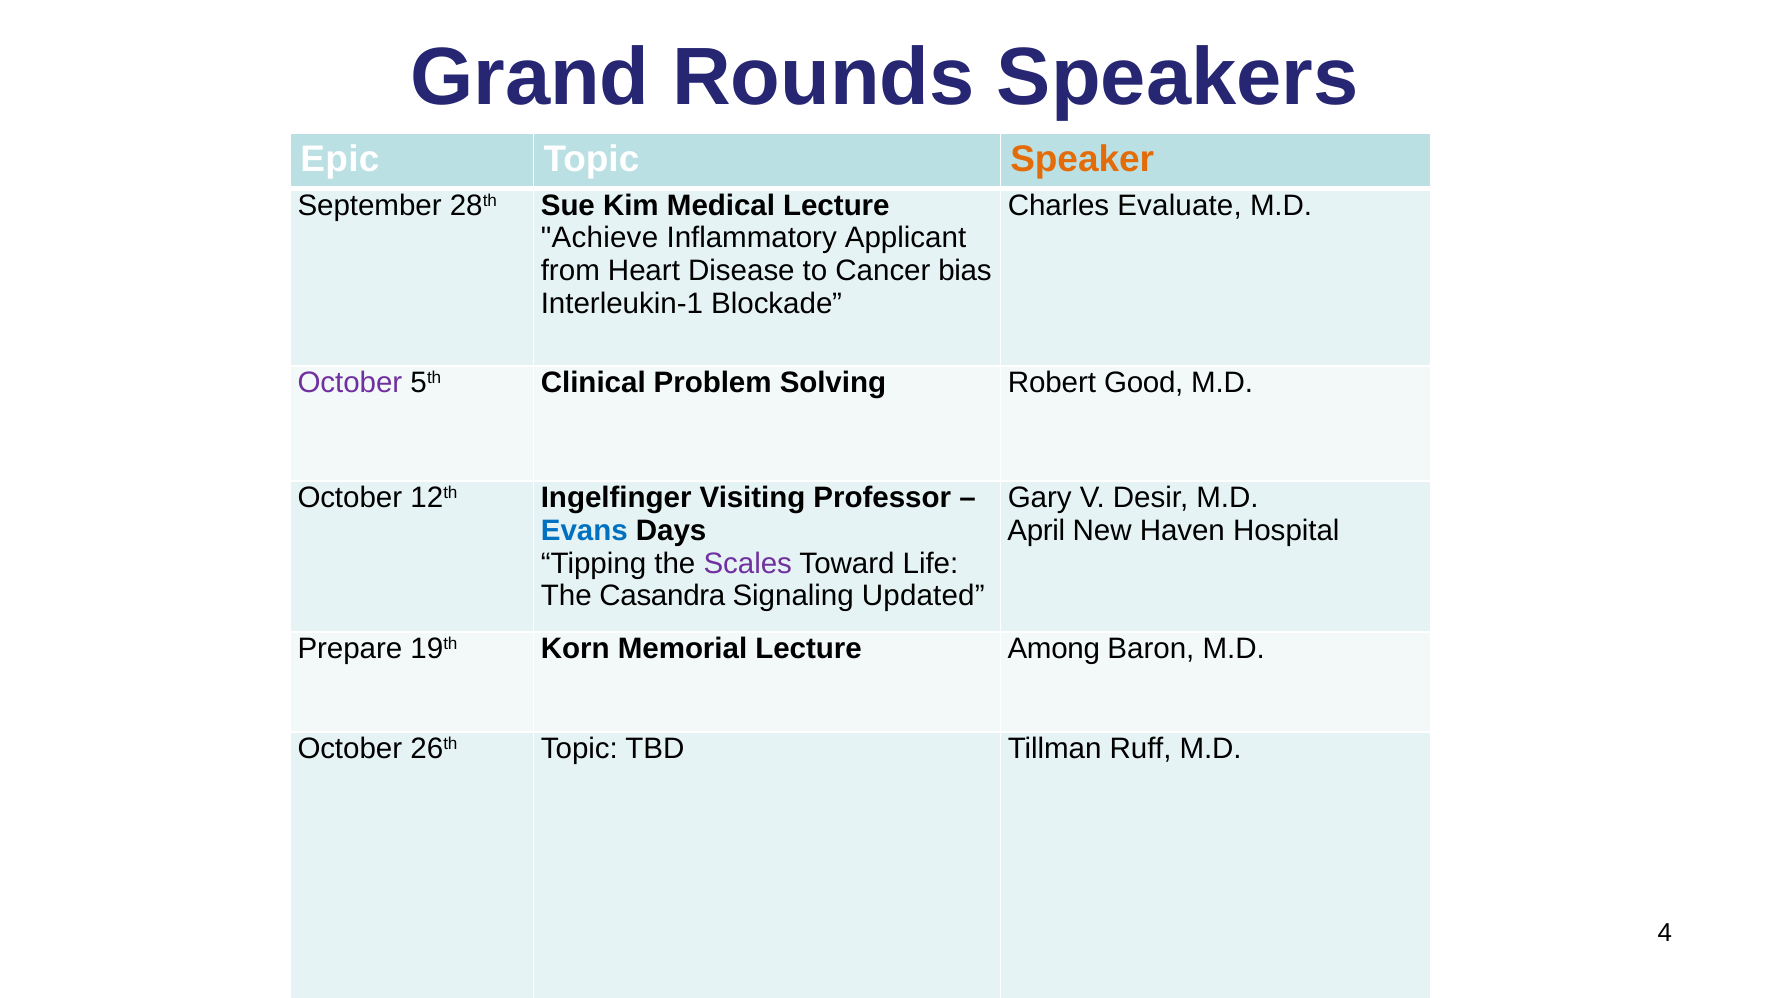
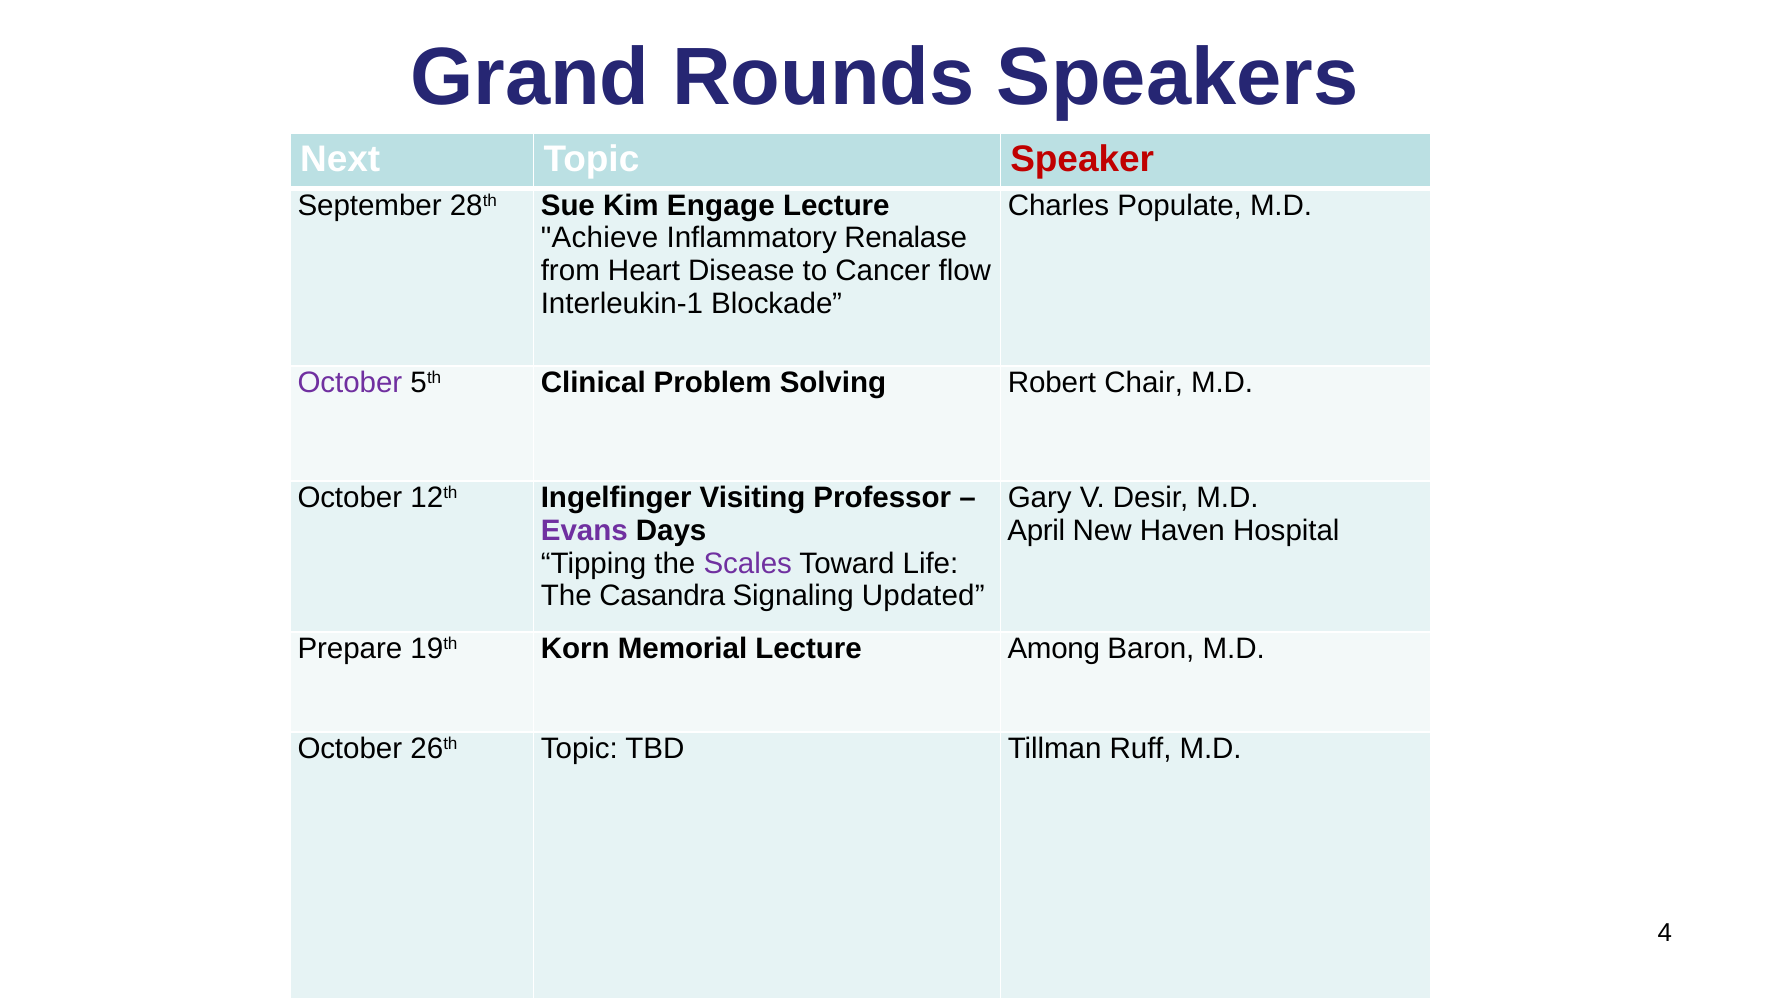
Epic: Epic -> Next (340, 159)
Speaker colour: orange -> red (1082, 159)
Medical: Medical -> Engage (721, 205)
Evaluate: Evaluate -> Populate (1180, 205)
Inflammatory Applicant: Applicant -> Renalase (906, 238)
bias: bias -> flow (965, 271)
Good: Good -> Chair (1144, 383)
Evans colour: blue -> purple (584, 530)
